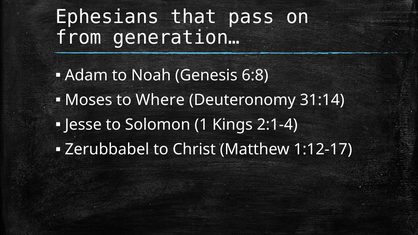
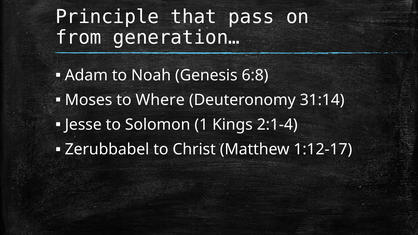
Ephesians: Ephesians -> Principle (107, 17)
